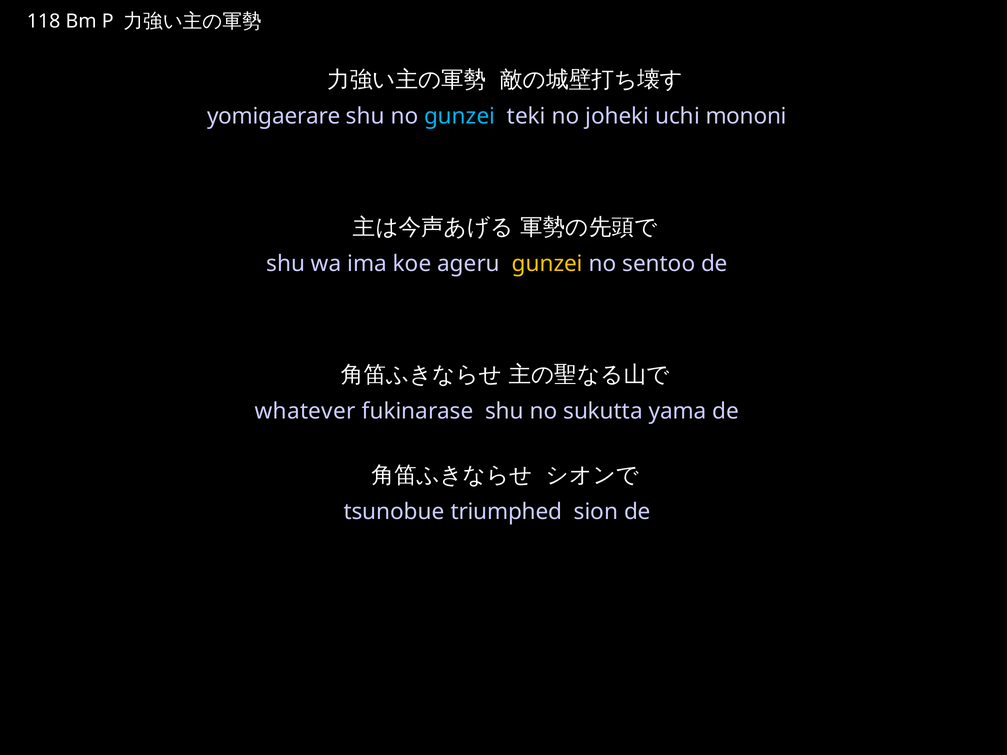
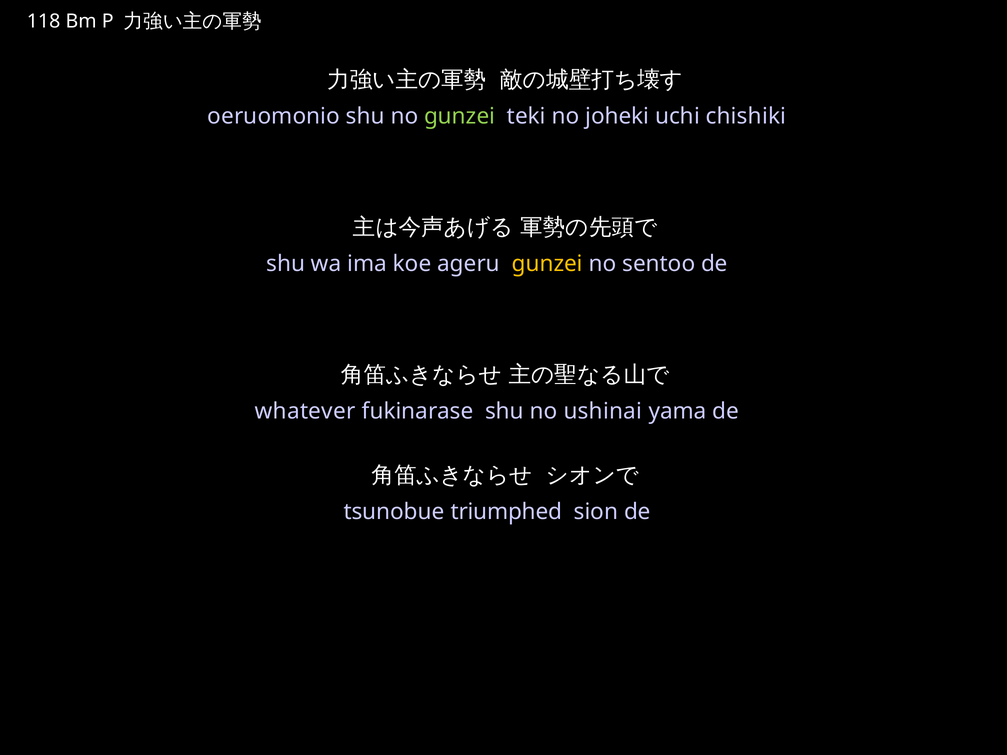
yomigaerare: yomigaerare -> oeruomonio (274, 116)
gunzei colour: light blue -> light green (460, 116)
mononi: mononi -> chishiki (746, 116)
sukutta: sukutta -> ushinai (603, 411)
